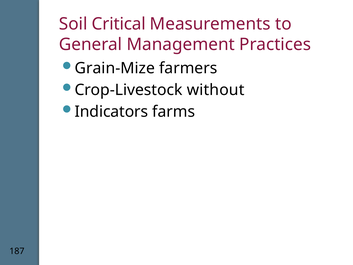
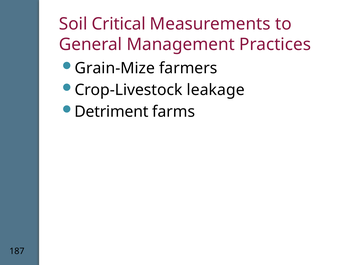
without: without -> leakage (216, 90)
Indicators: Indicators -> Detriment (111, 112)
